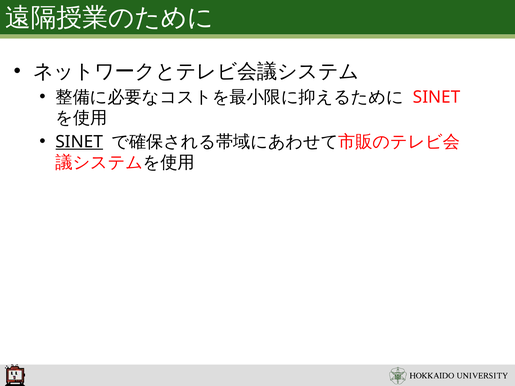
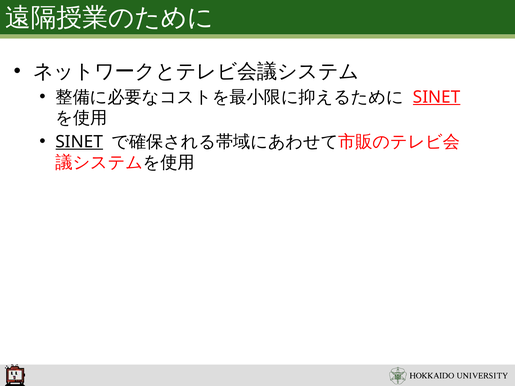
SINET underline: none -> present (437, 97)
